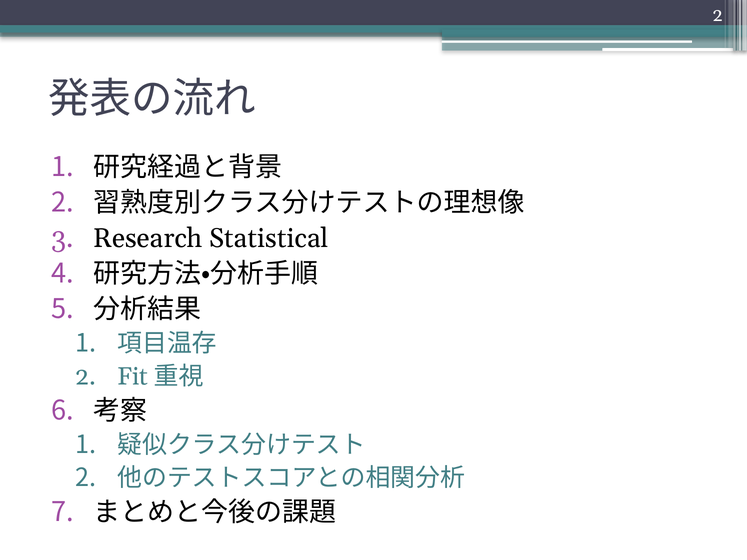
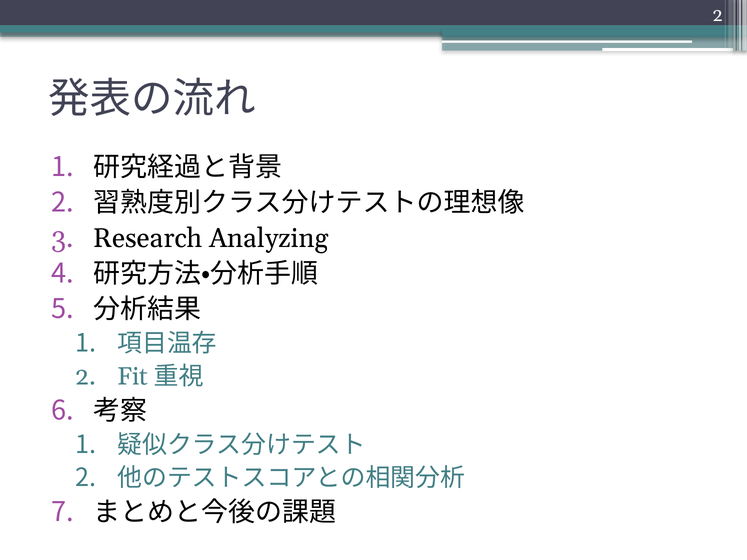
Statistical: Statistical -> Analyzing (269, 239)
